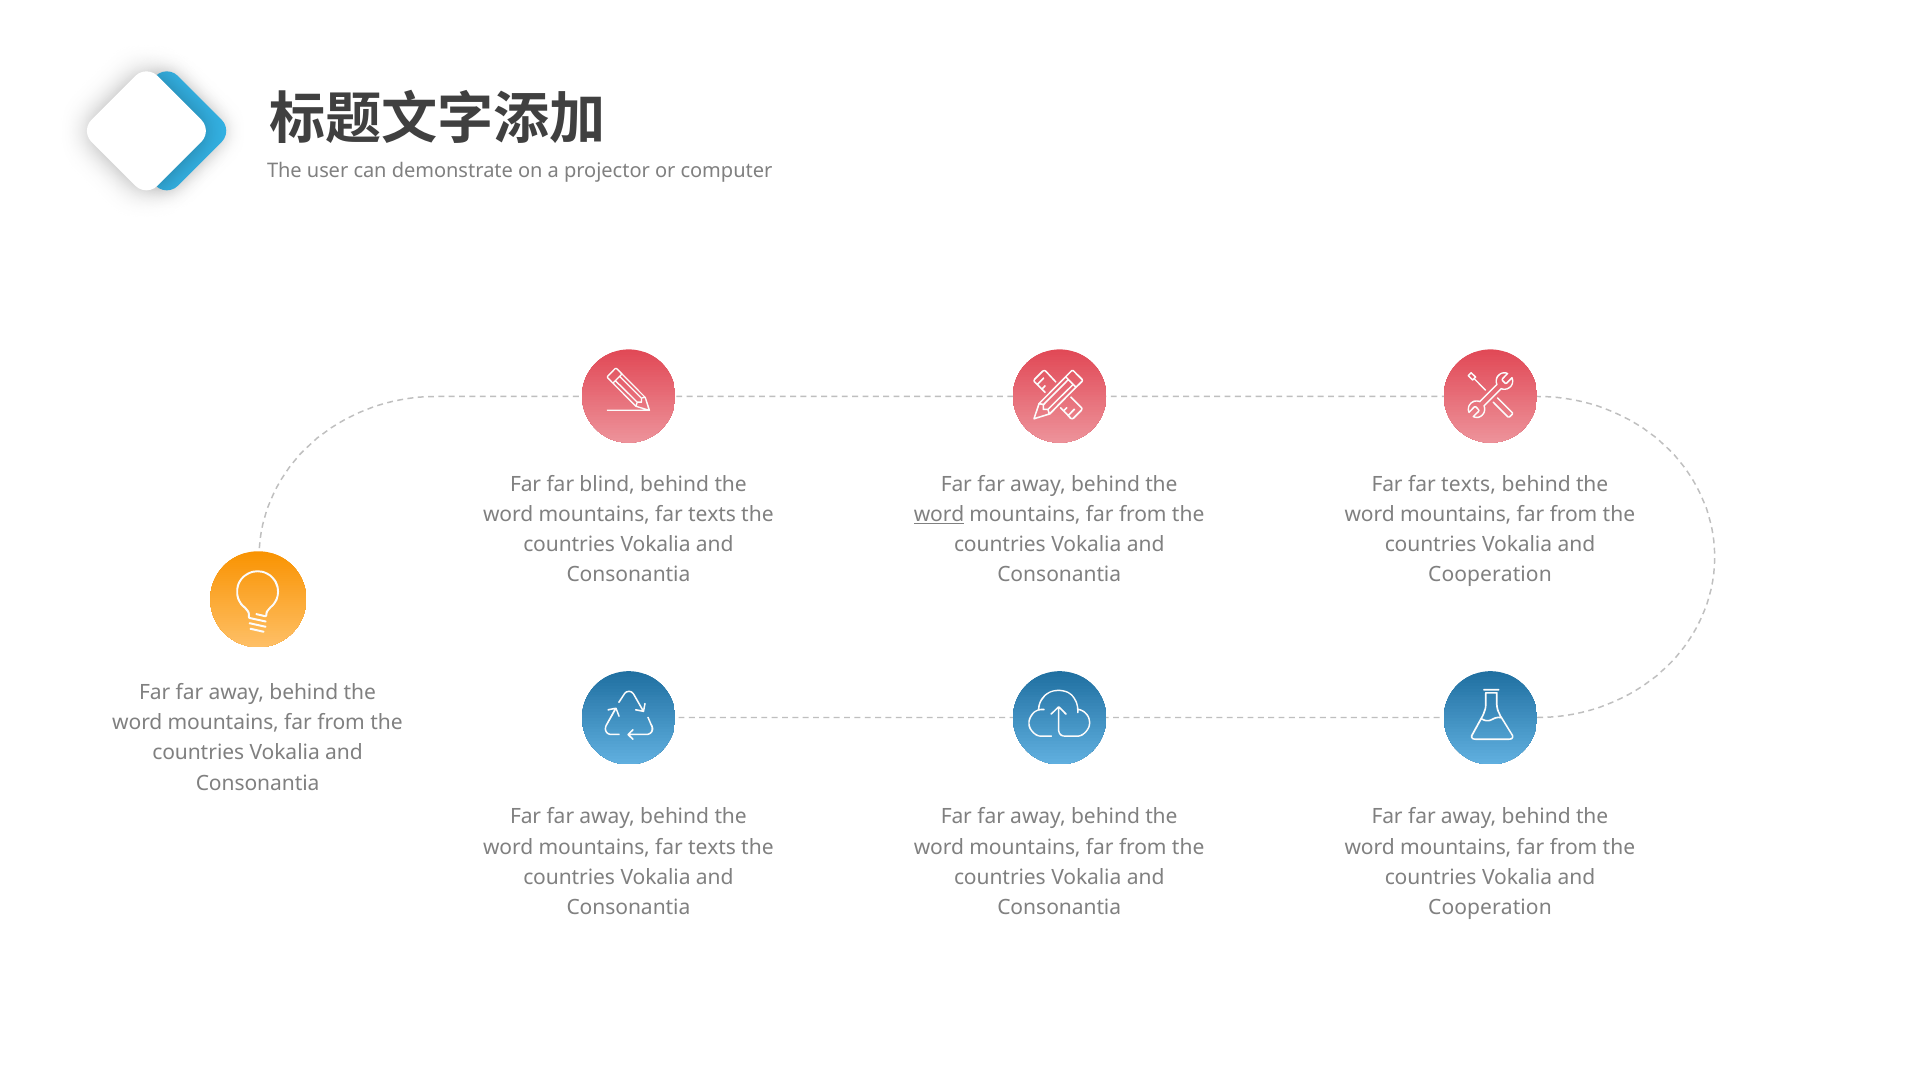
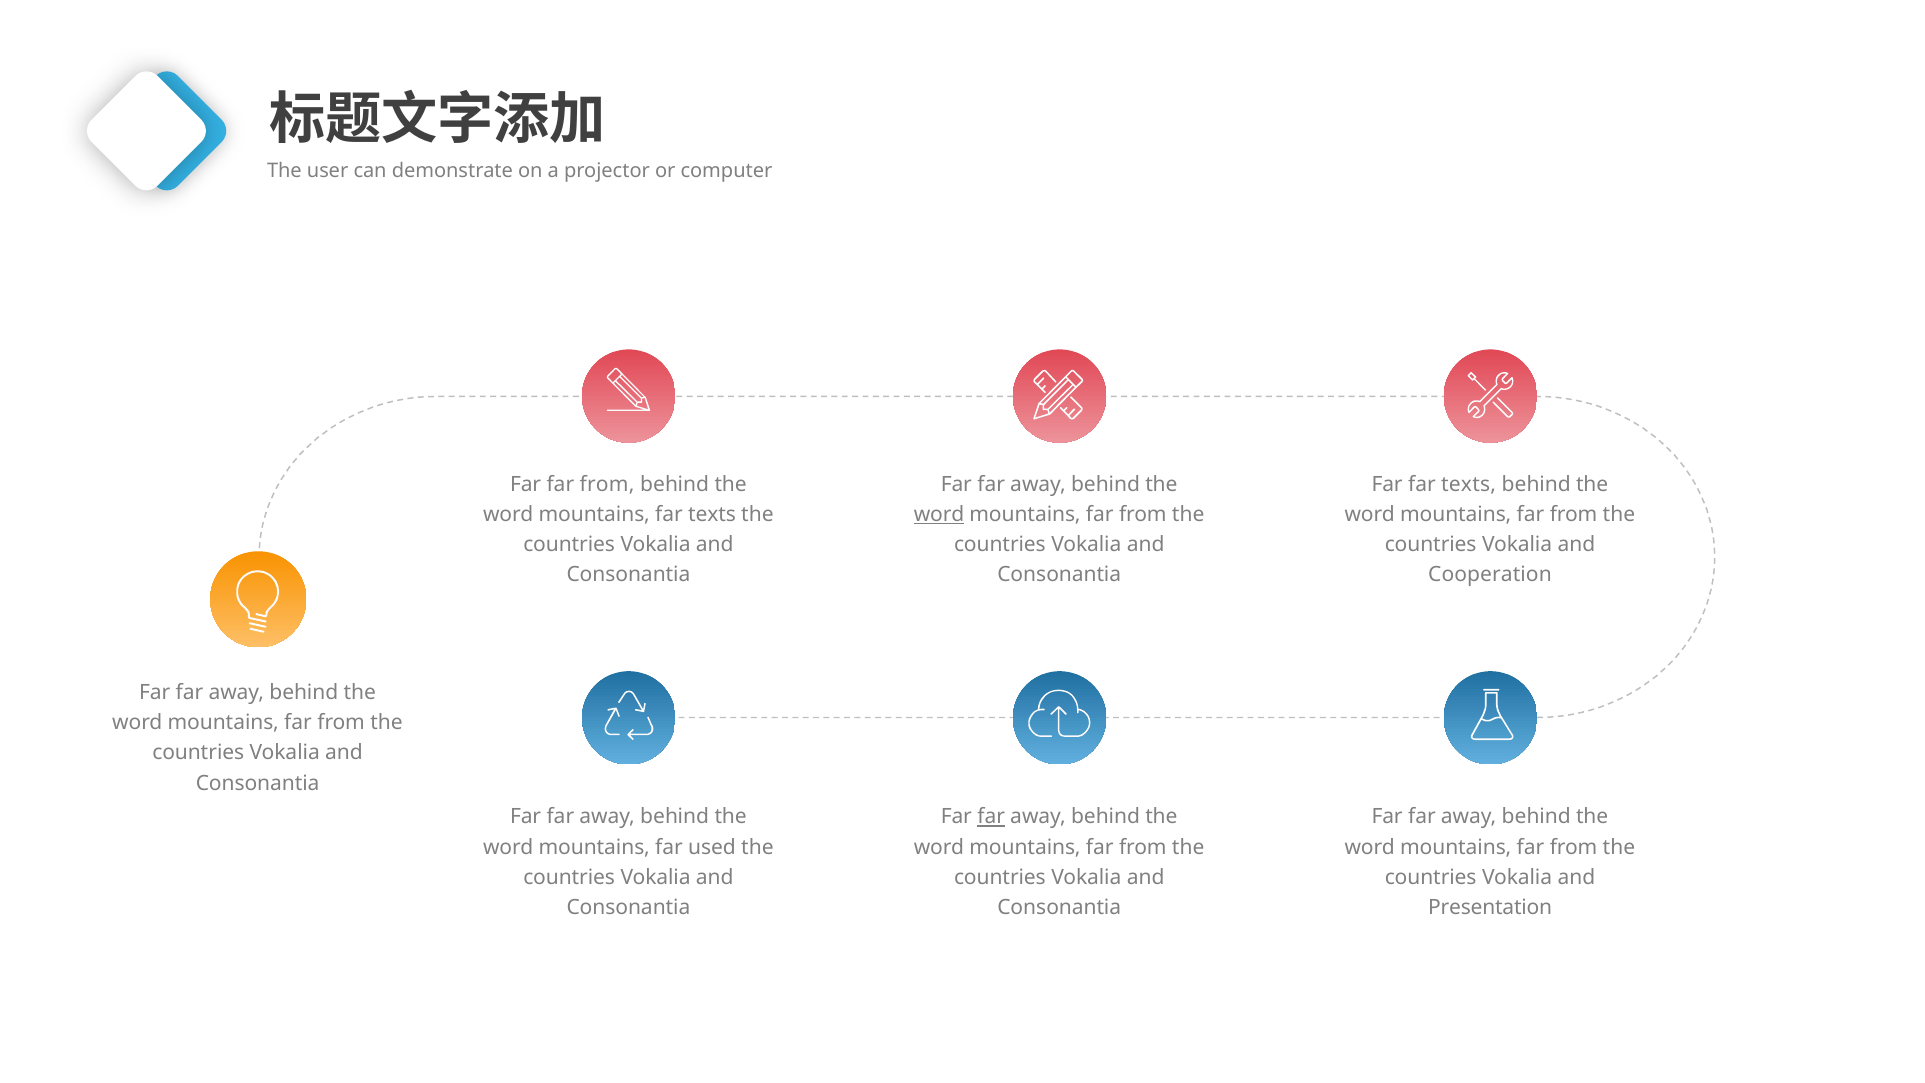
Far far blind: blind -> from (607, 484)
far underline: none -> present (991, 817)
texts: texts -> used (712, 847)
Cooperation: Cooperation -> Presentation (1490, 908)
